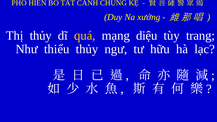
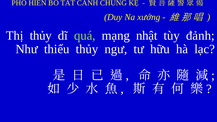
quá colour: yellow -> light green (85, 36)
diệu: diệu -> nhật (147, 36)
trang: trang -> đảnh (200, 36)
